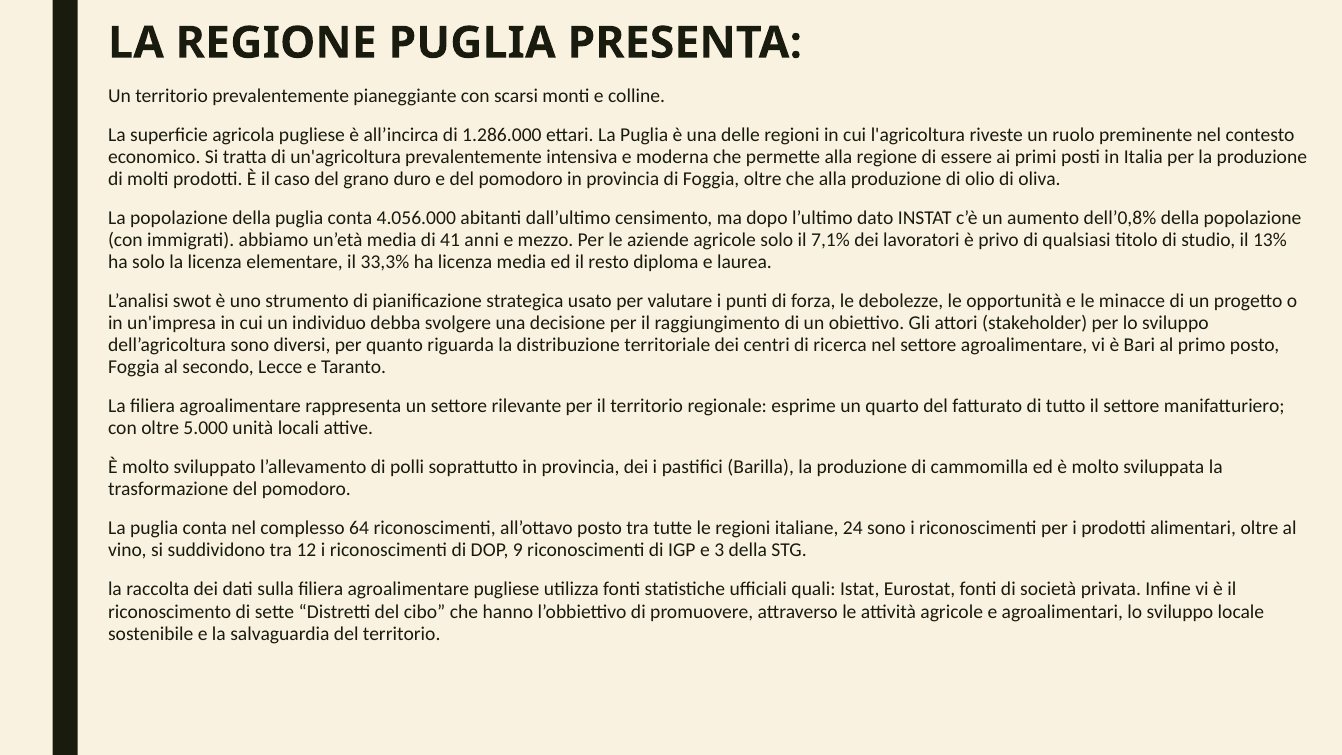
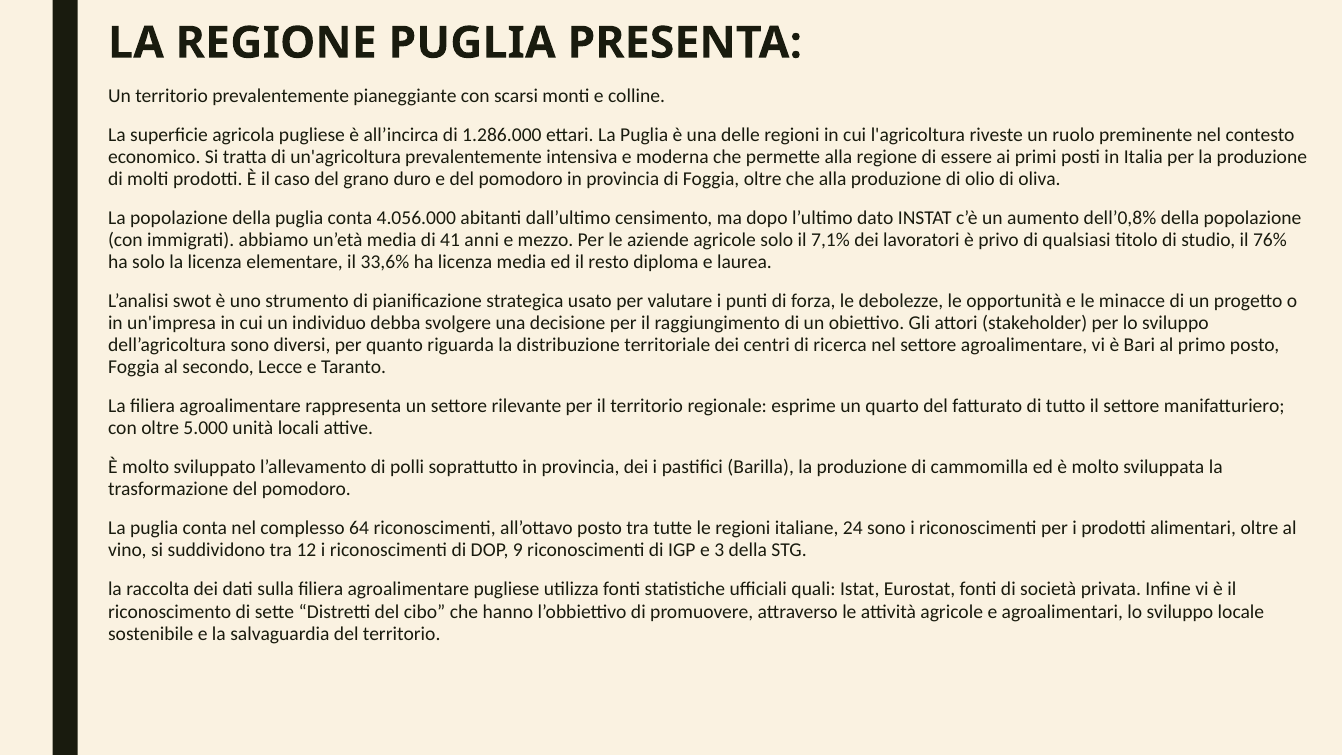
13%: 13% -> 76% (1270, 240)
33,3%: 33,3% -> 33,6% (385, 262)
